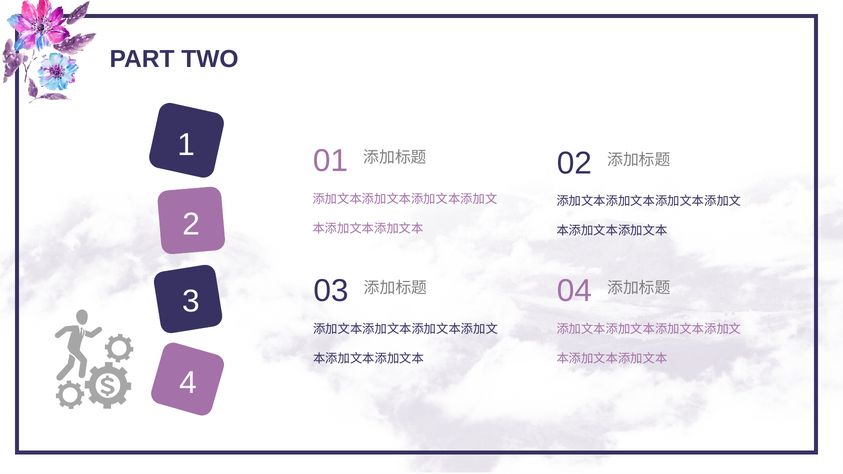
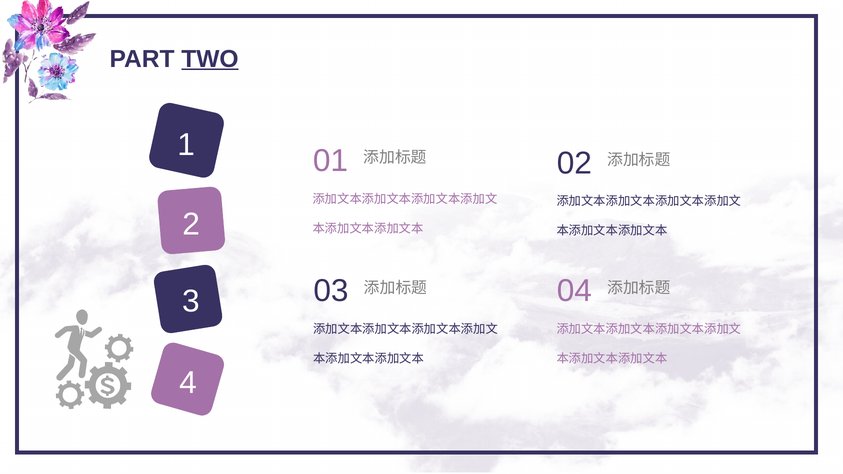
TWO underline: none -> present (210, 59)
